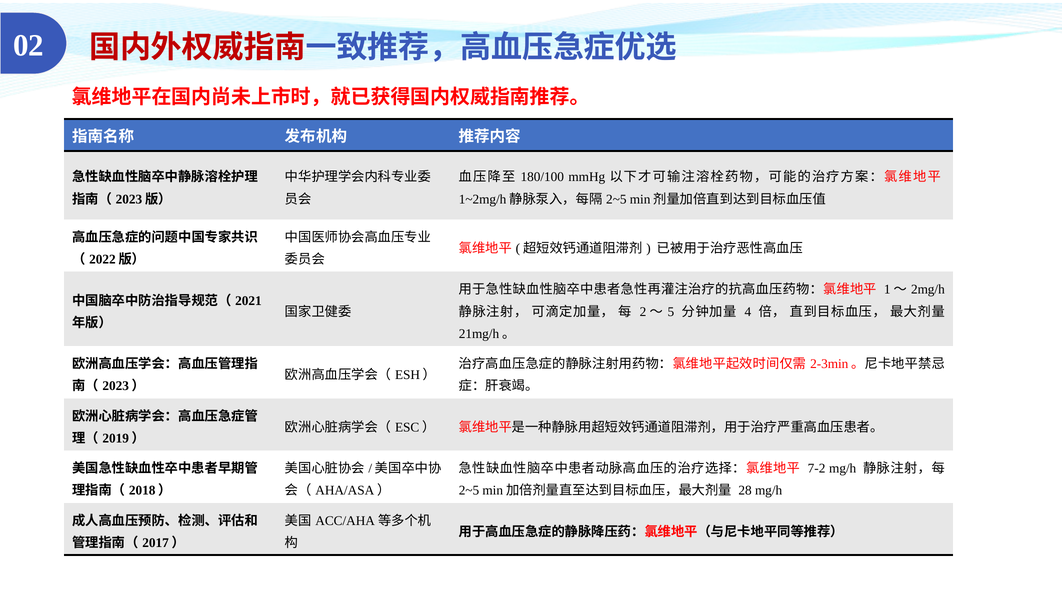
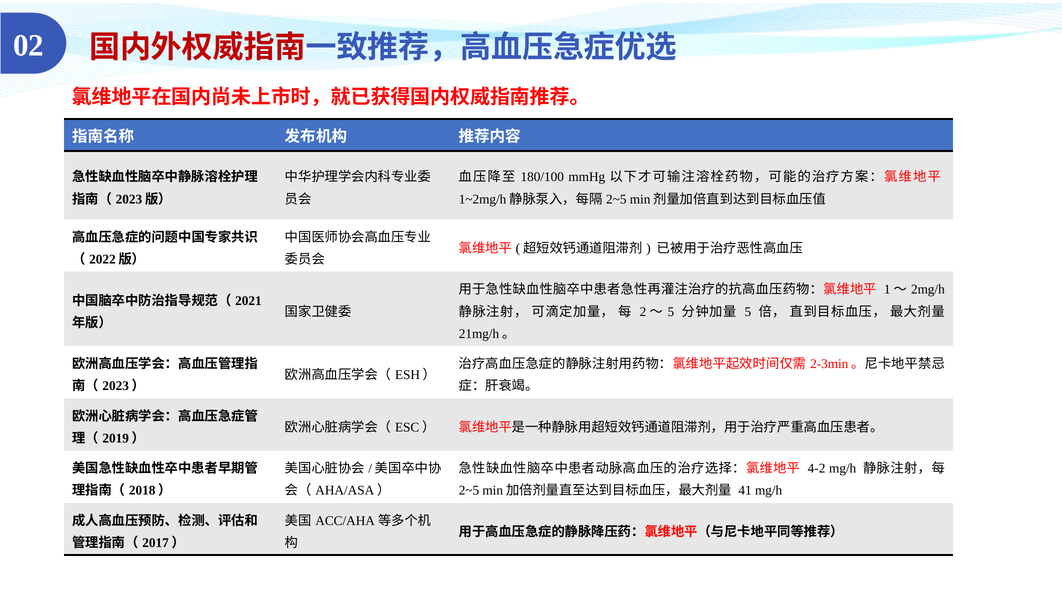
4: 4 -> 5 (748, 312)
7-2: 7-2 -> 4-2 (817, 469)
28: 28 -> 41 (745, 491)
